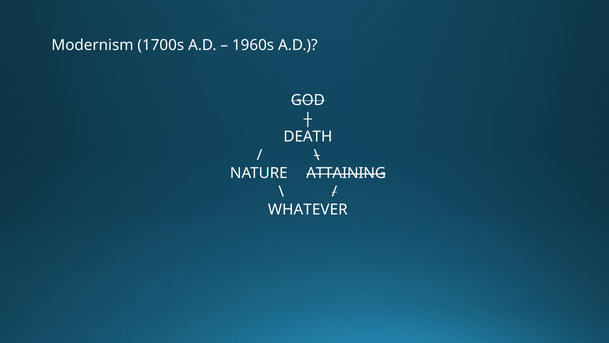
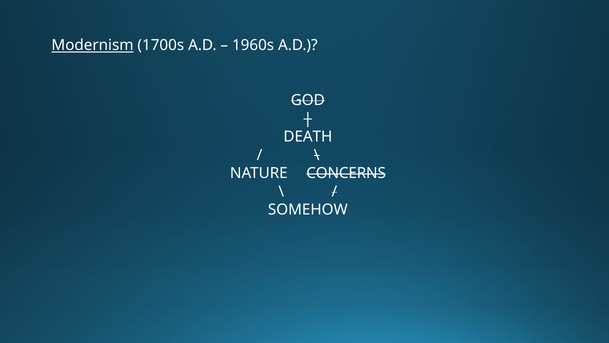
Modernism underline: none -> present (93, 45)
ATTAINING: ATTAINING -> CONCERNS (346, 173)
WHATEVER: WHATEVER -> SOMEHOW (308, 210)
